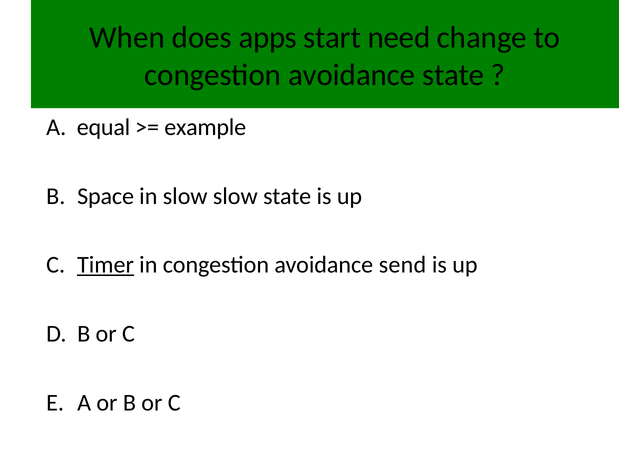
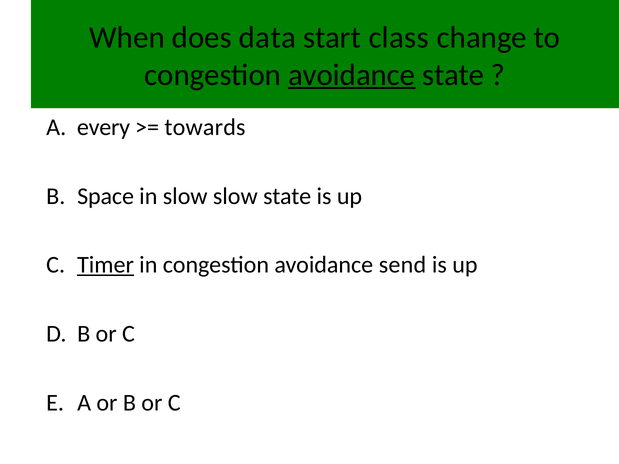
apps: apps -> data (267, 38)
need: need -> class (399, 38)
avoidance underline: none -> present (352, 75)
equal: equal -> every (104, 128)
example: example -> towards (205, 128)
